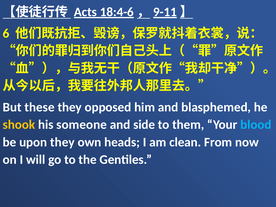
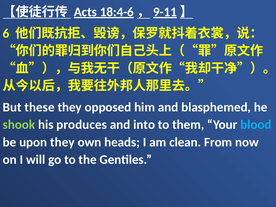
shook colour: yellow -> light green (19, 125)
someone: someone -> produces (82, 125)
side: side -> into (144, 125)
